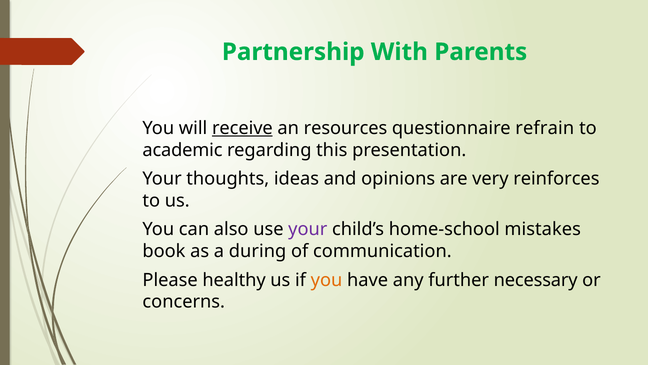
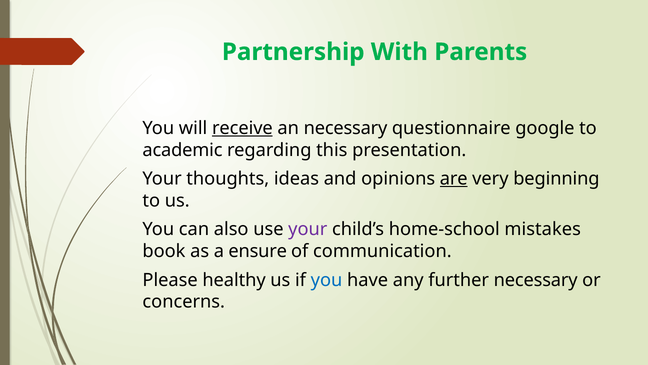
an resources: resources -> necessary (346, 128)
refrain: refrain -> google (545, 128)
are underline: none -> present (454, 179)
reinforces: reinforces -> beginning (556, 179)
during: during -> ensure (258, 251)
you colour: orange -> blue (327, 280)
